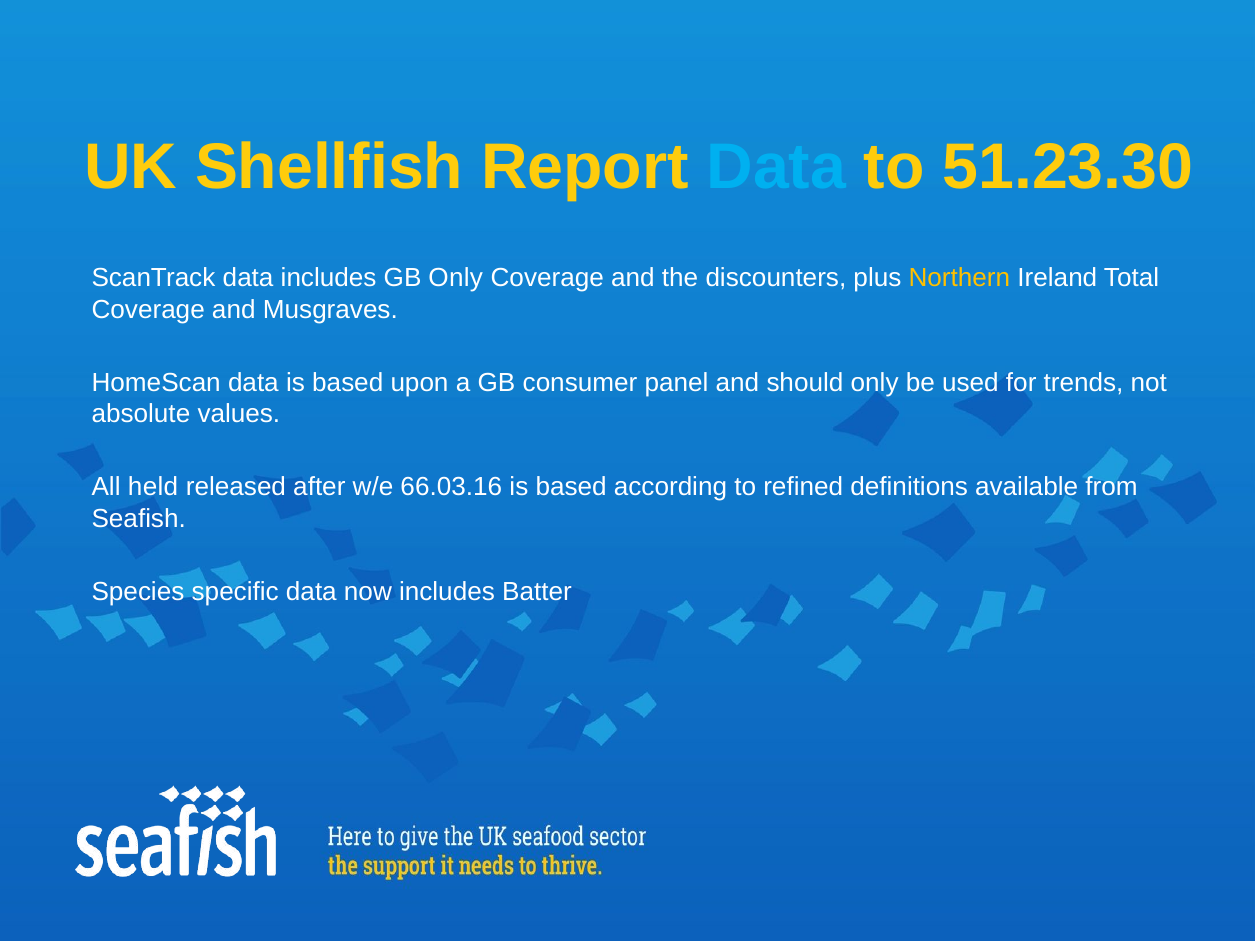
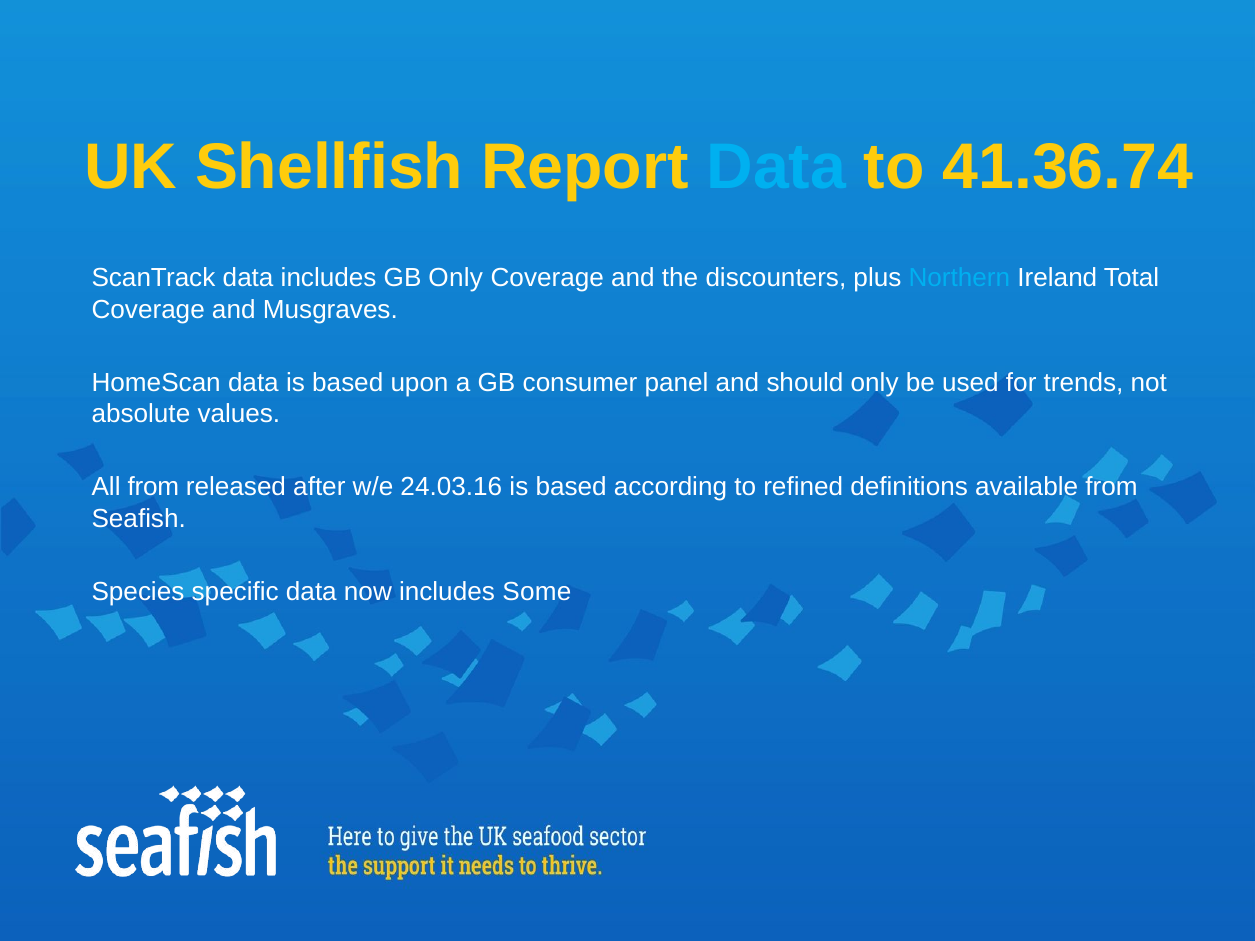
51.23.30: 51.23.30 -> 41.36.74 (1068, 167)
Northern colour: yellow -> light blue (959, 278)
All held: held -> from (153, 487)
66.03.16: 66.03.16 -> 24.03.16 (451, 487)
Batter: Batter -> Some (537, 592)
